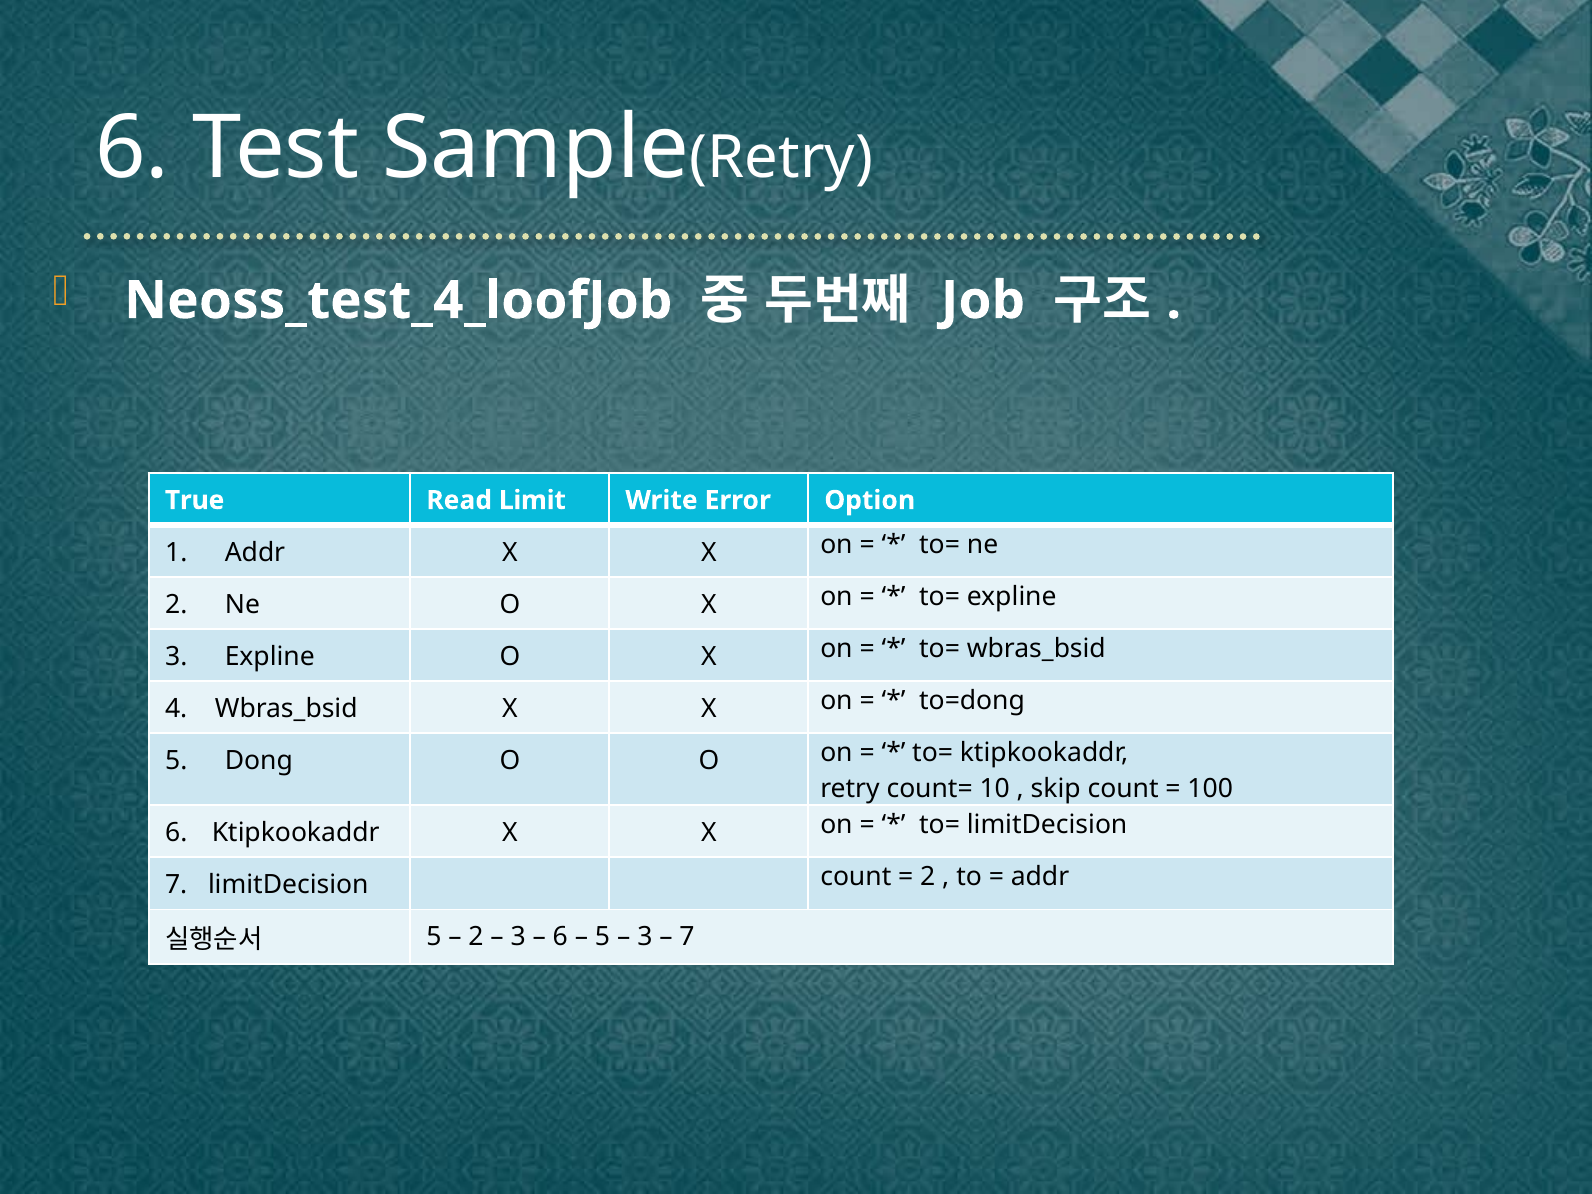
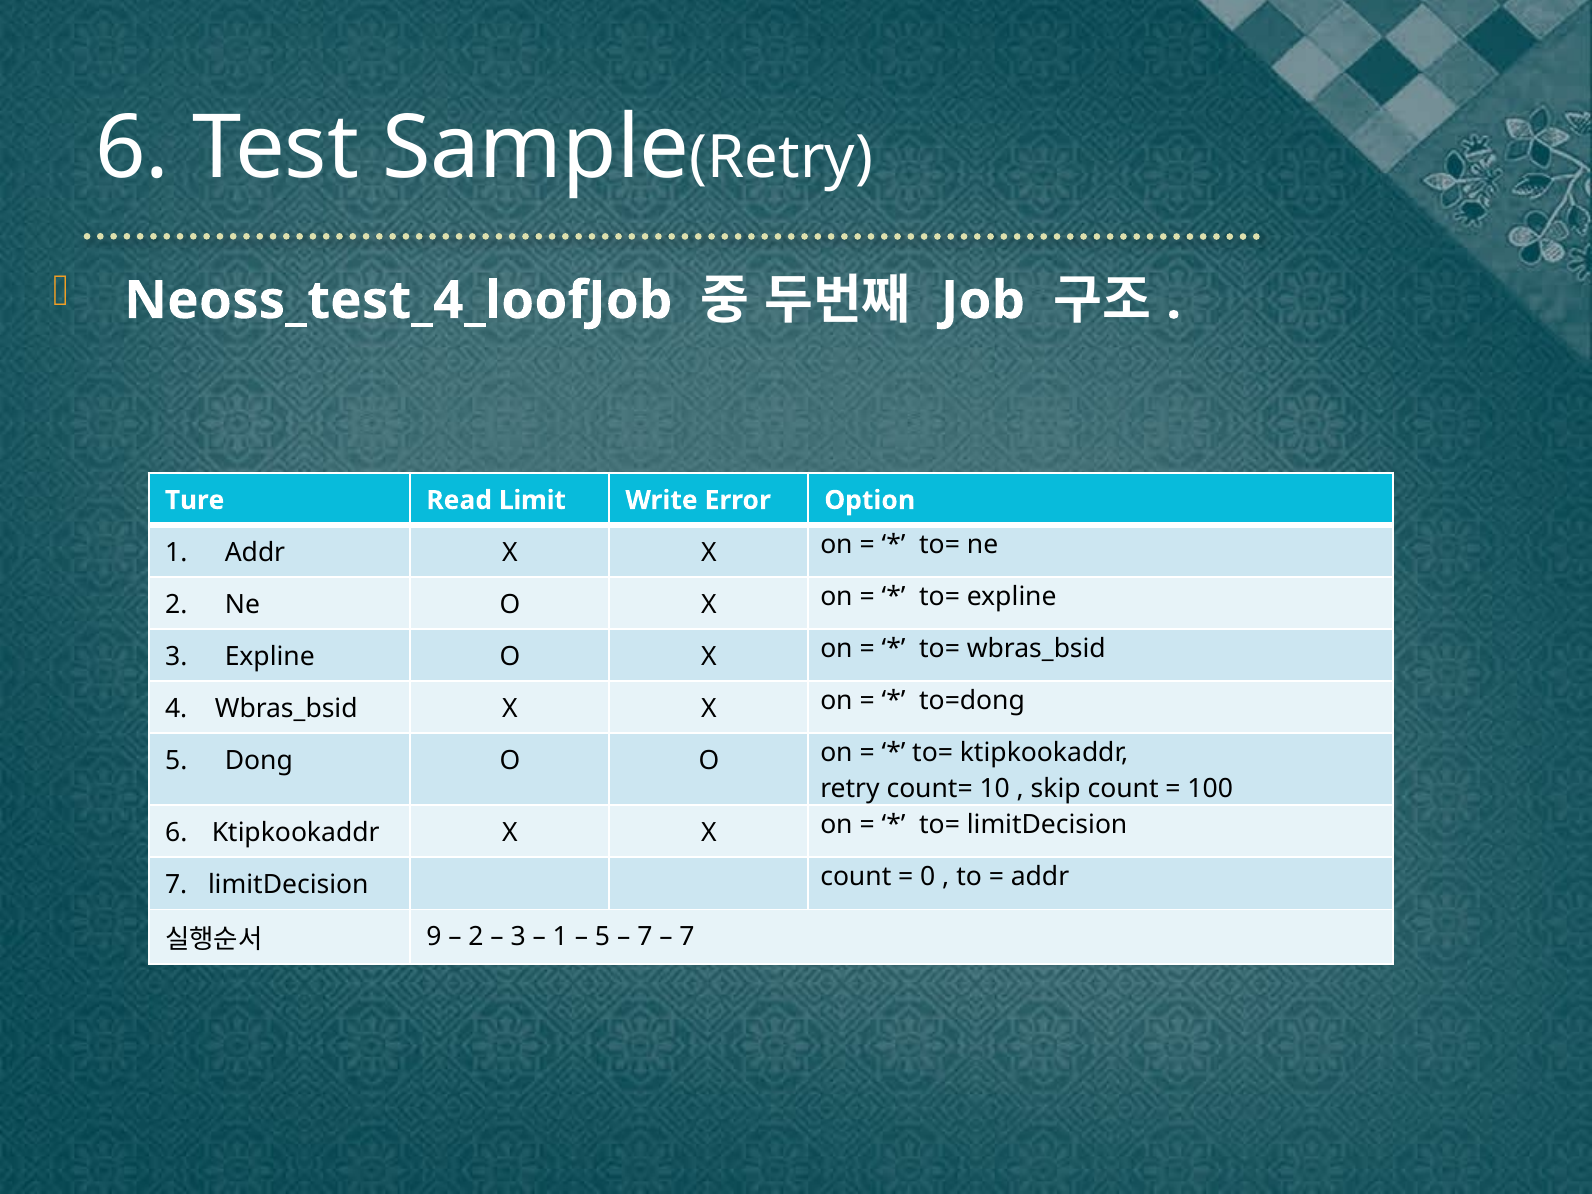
True: True -> Ture (195, 500)
2: 2 -> 0 (928, 877)
5: 5 -> 9 (434, 937)
6: 6 -> 1 (560, 937)
3: 3 -> 7 (645, 937)
